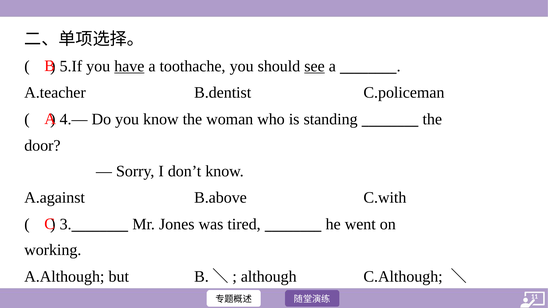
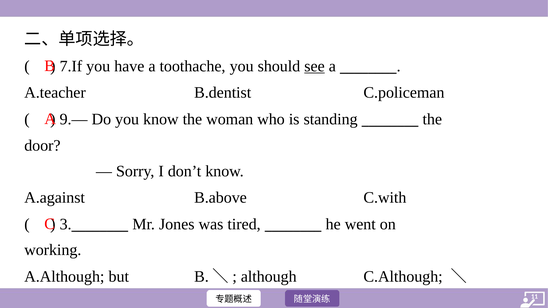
5.If: 5.If -> 7.If (71, 66)
have underline: present -> none (129, 66)
4.—: 4.— -> 9.— (74, 119)
